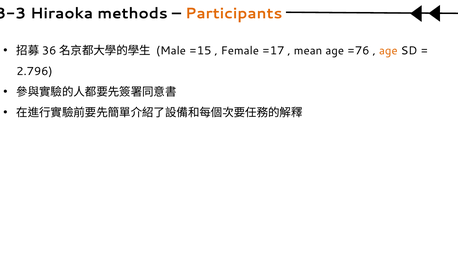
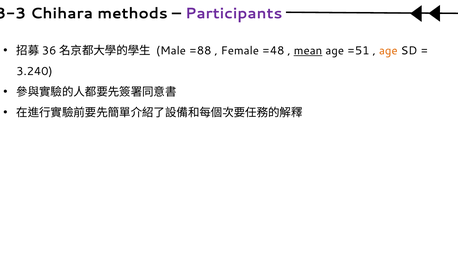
Hiraoka: Hiraoka -> Chihara (62, 13)
Participants colour: orange -> purple (234, 13)
=15: =15 -> =88 (200, 51)
=17: =17 -> =48 (273, 51)
mean underline: none -> present (308, 51)
=76: =76 -> =51 (358, 51)
2.796: 2.796 -> 3.240 (34, 71)
